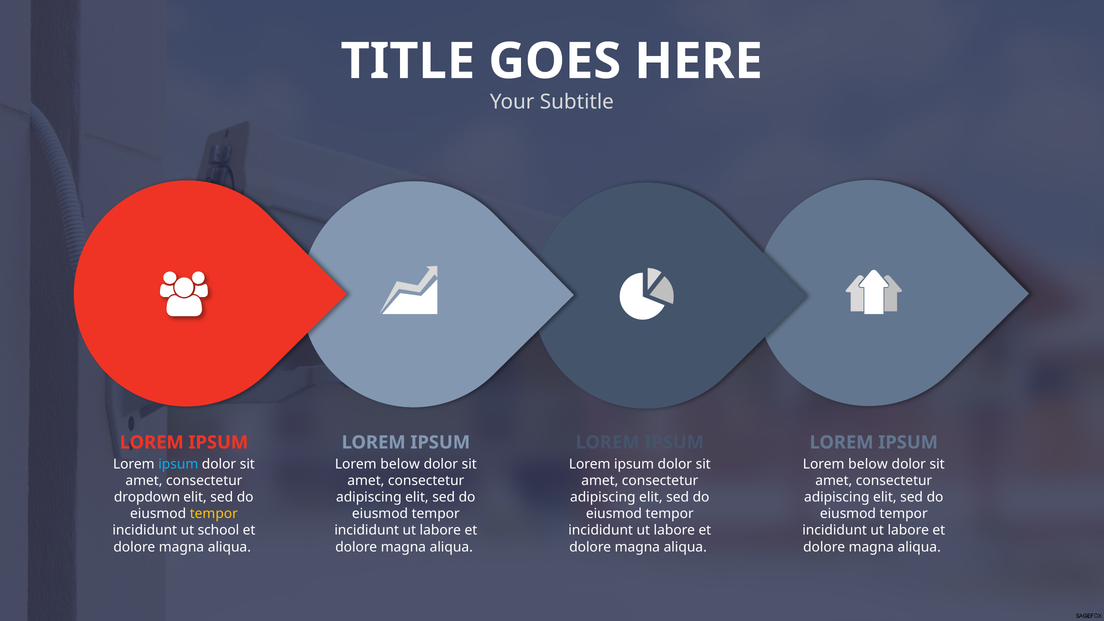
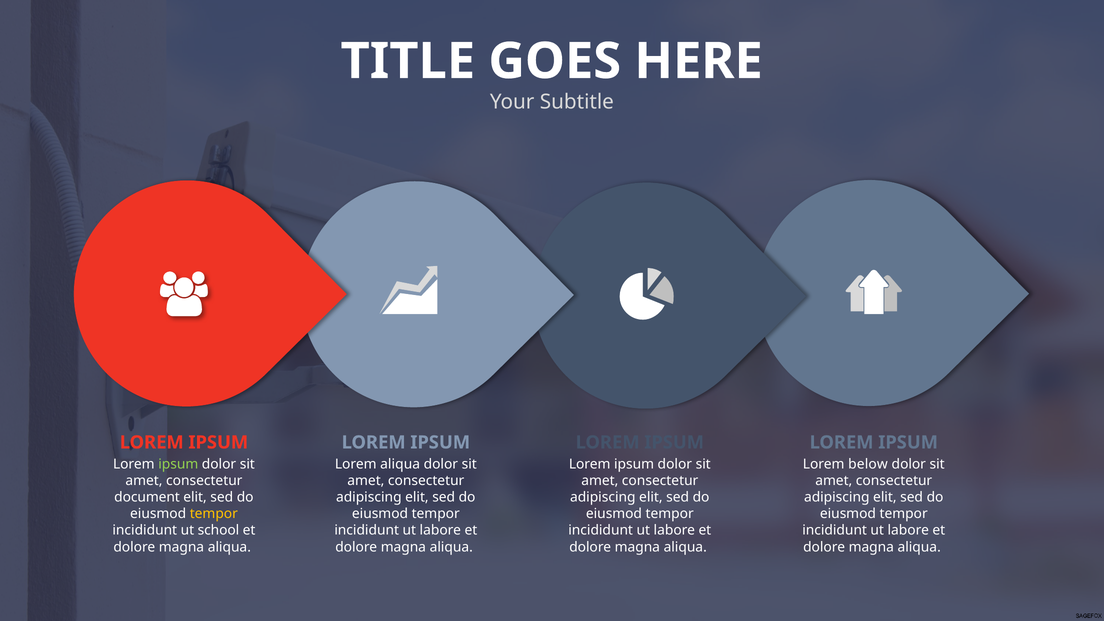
ipsum colour: light blue -> light green (178, 464)
below: below -> aliqua (400, 464)
dropdown: dropdown -> document (147, 497)
